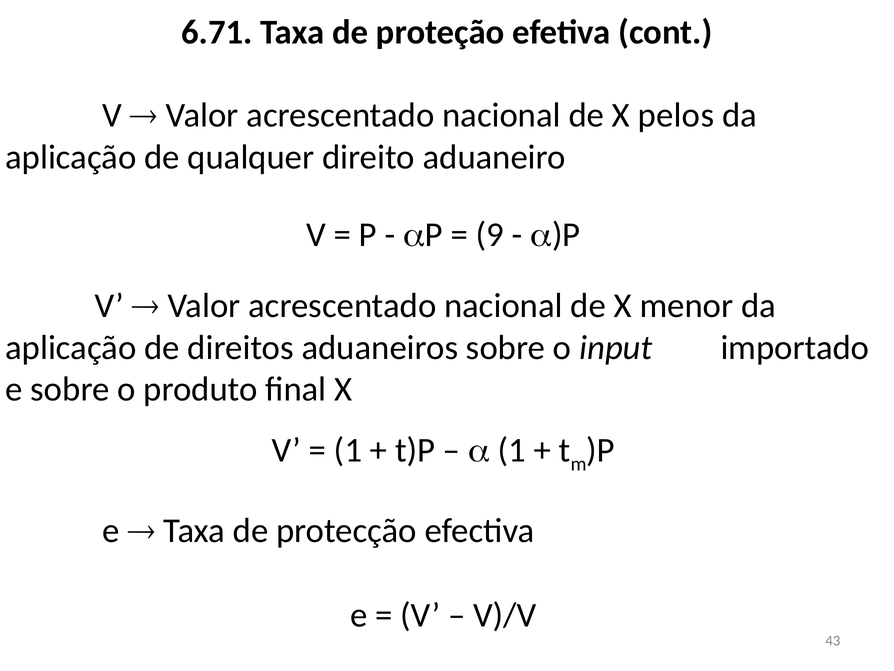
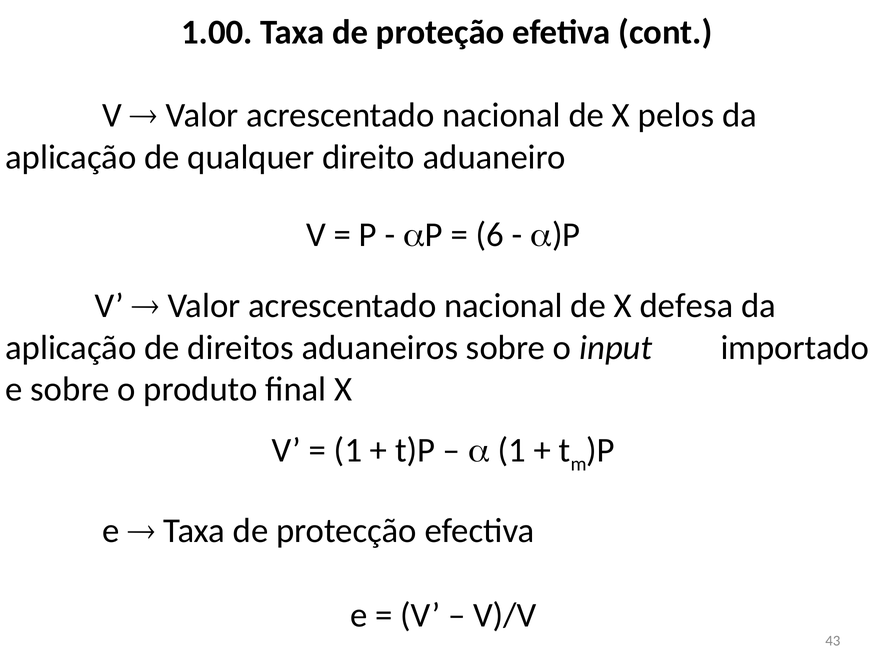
6.71: 6.71 -> 1.00 (217, 32)
9: 9 -> 6 (490, 235)
menor: menor -> defesa (686, 306)
